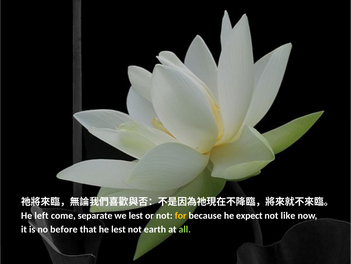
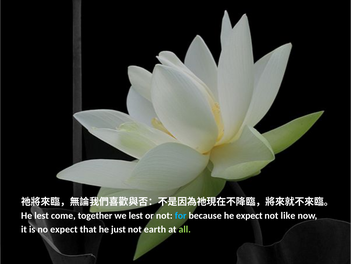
He left: left -> lest (42, 215)
separate: separate -> together (95, 215)
for colour: yellow -> light blue (181, 215)
no before: before -> expect (64, 229)
he lest: lest -> just (118, 229)
